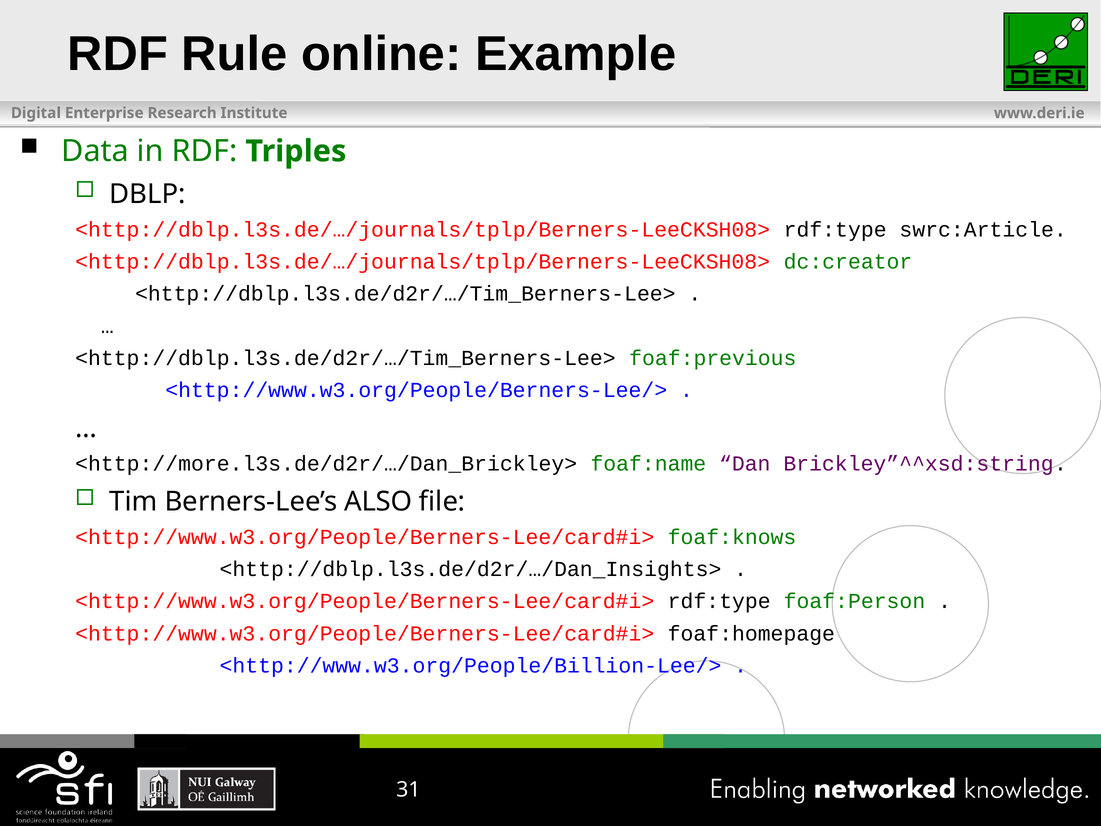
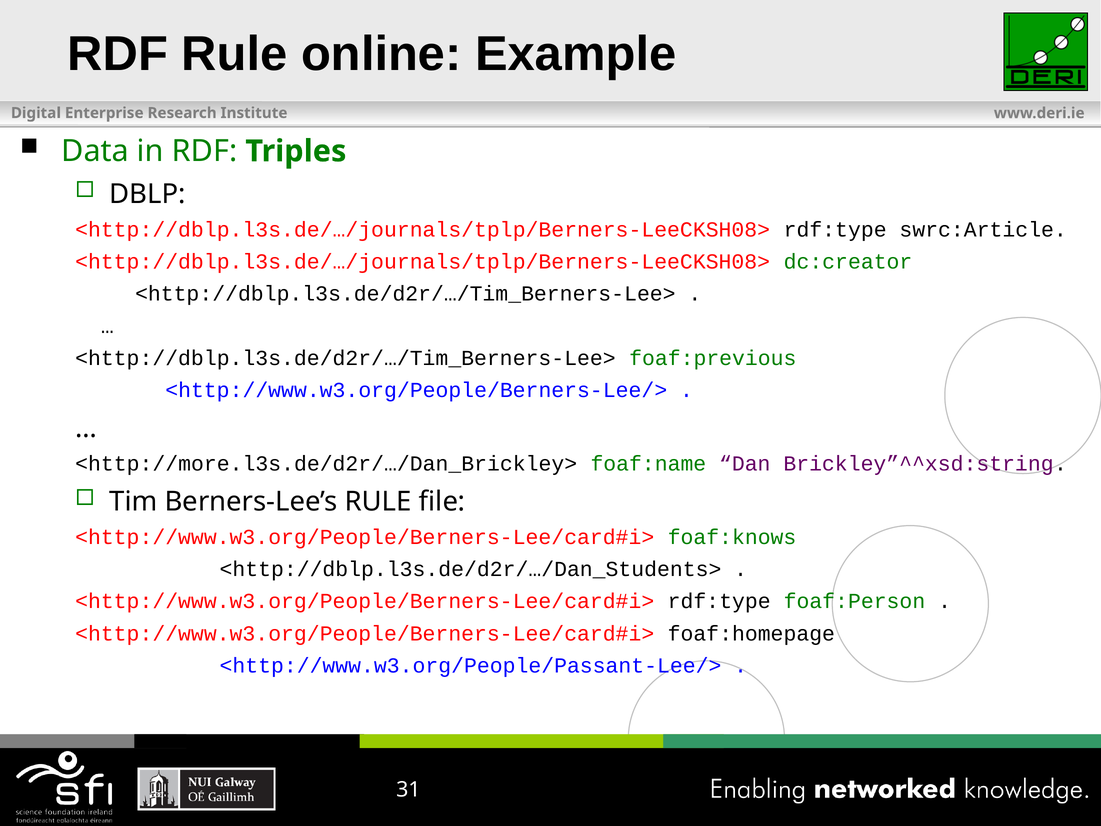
Berners-Lee’s ALSO: ALSO -> RULE (378, 502)
<http://dblp.l3s.de/d2r/…/Dan_Insights>: <http://dblp.l3s.de/d2r/…/Dan_Insights> -> <http://dblp.l3s.de/d2r/…/Dan_Students> (470, 569)
<http://www.w3.org/People/Billion-Lee/>: <http://www.w3.org/People/Billion-Lee/> -> <http://www.w3.org/People/Passant-Lee/> (470, 665)
